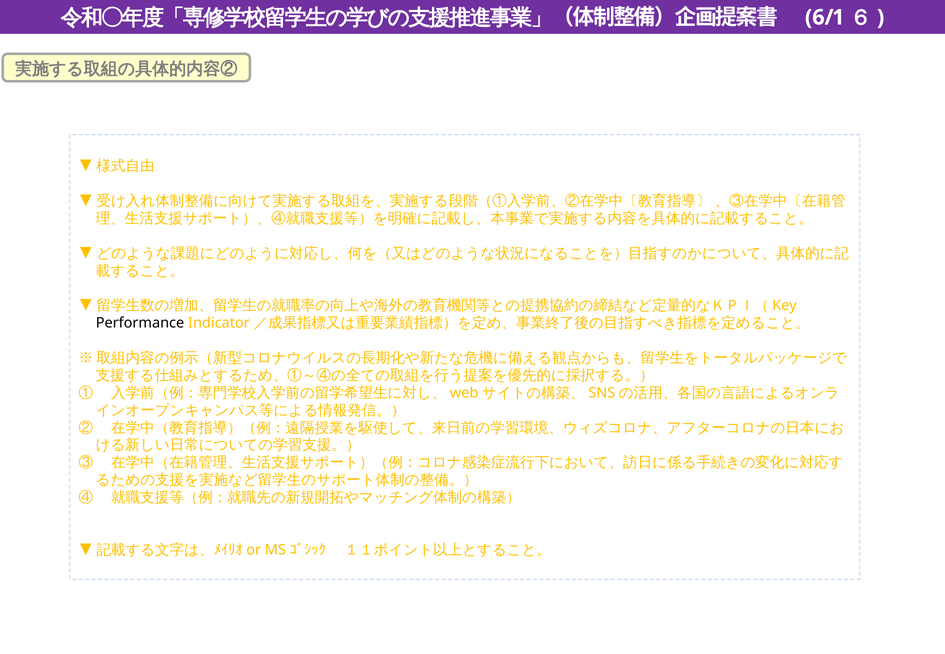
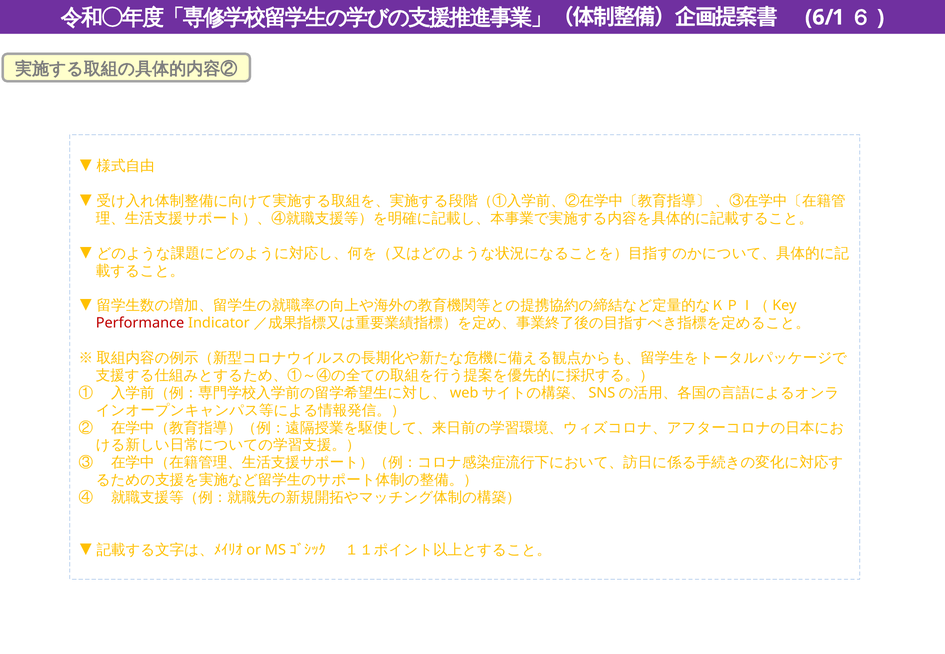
Performance colour: black -> red (140, 323)
